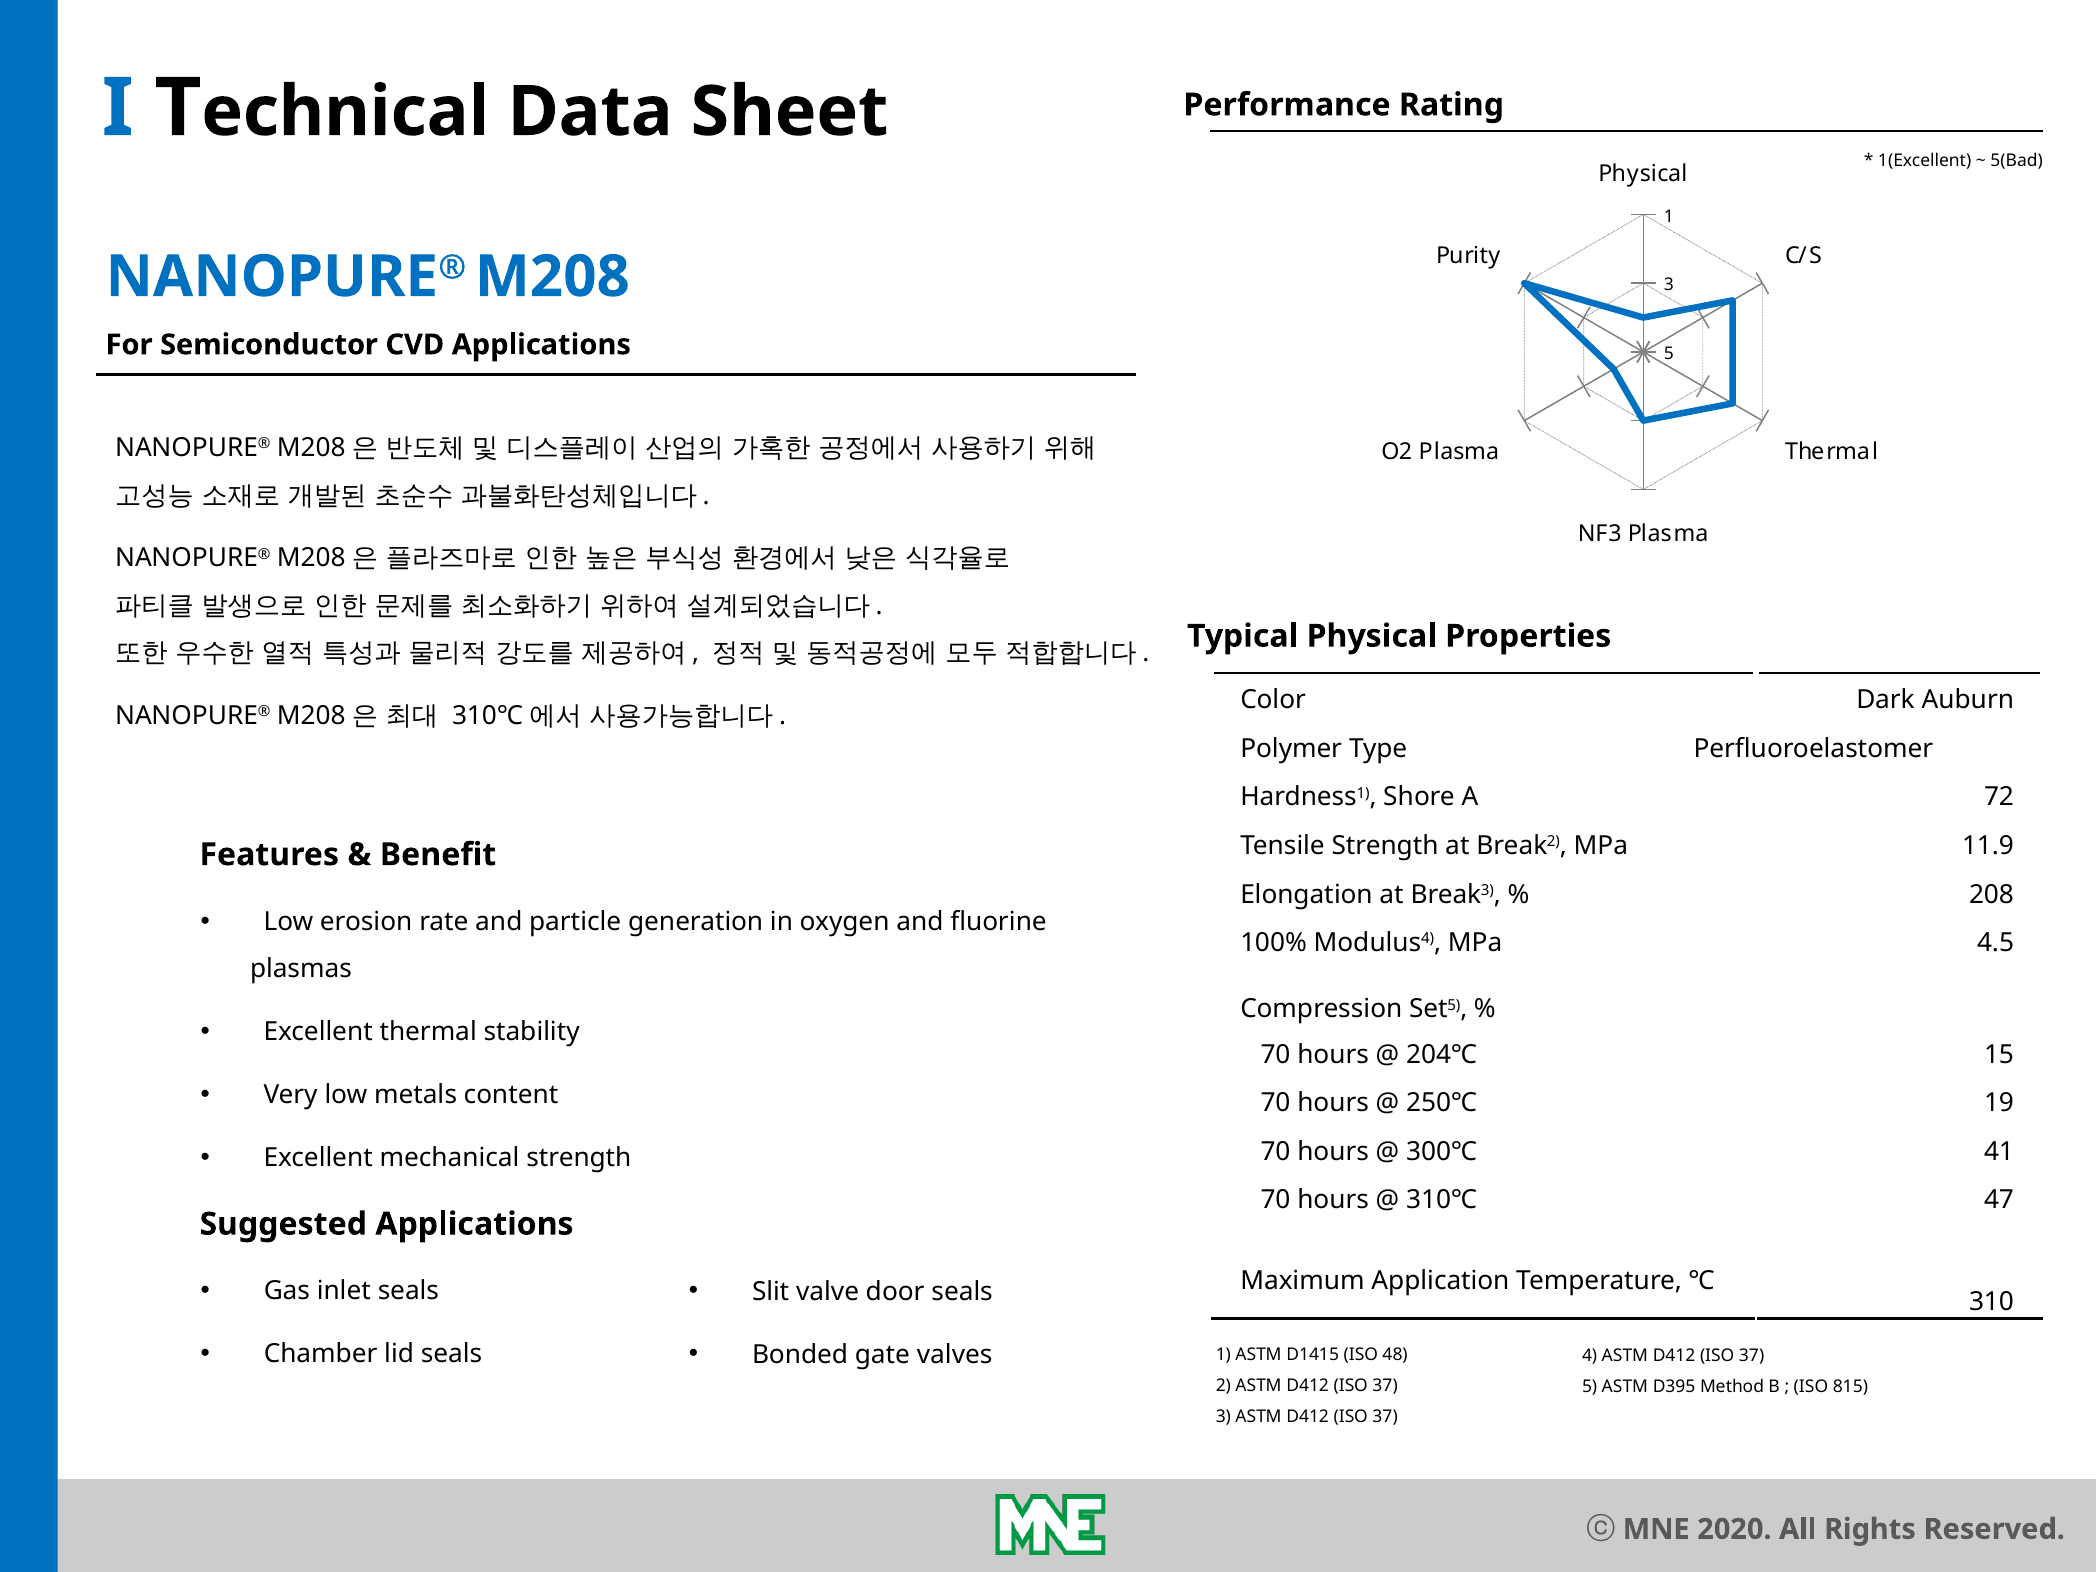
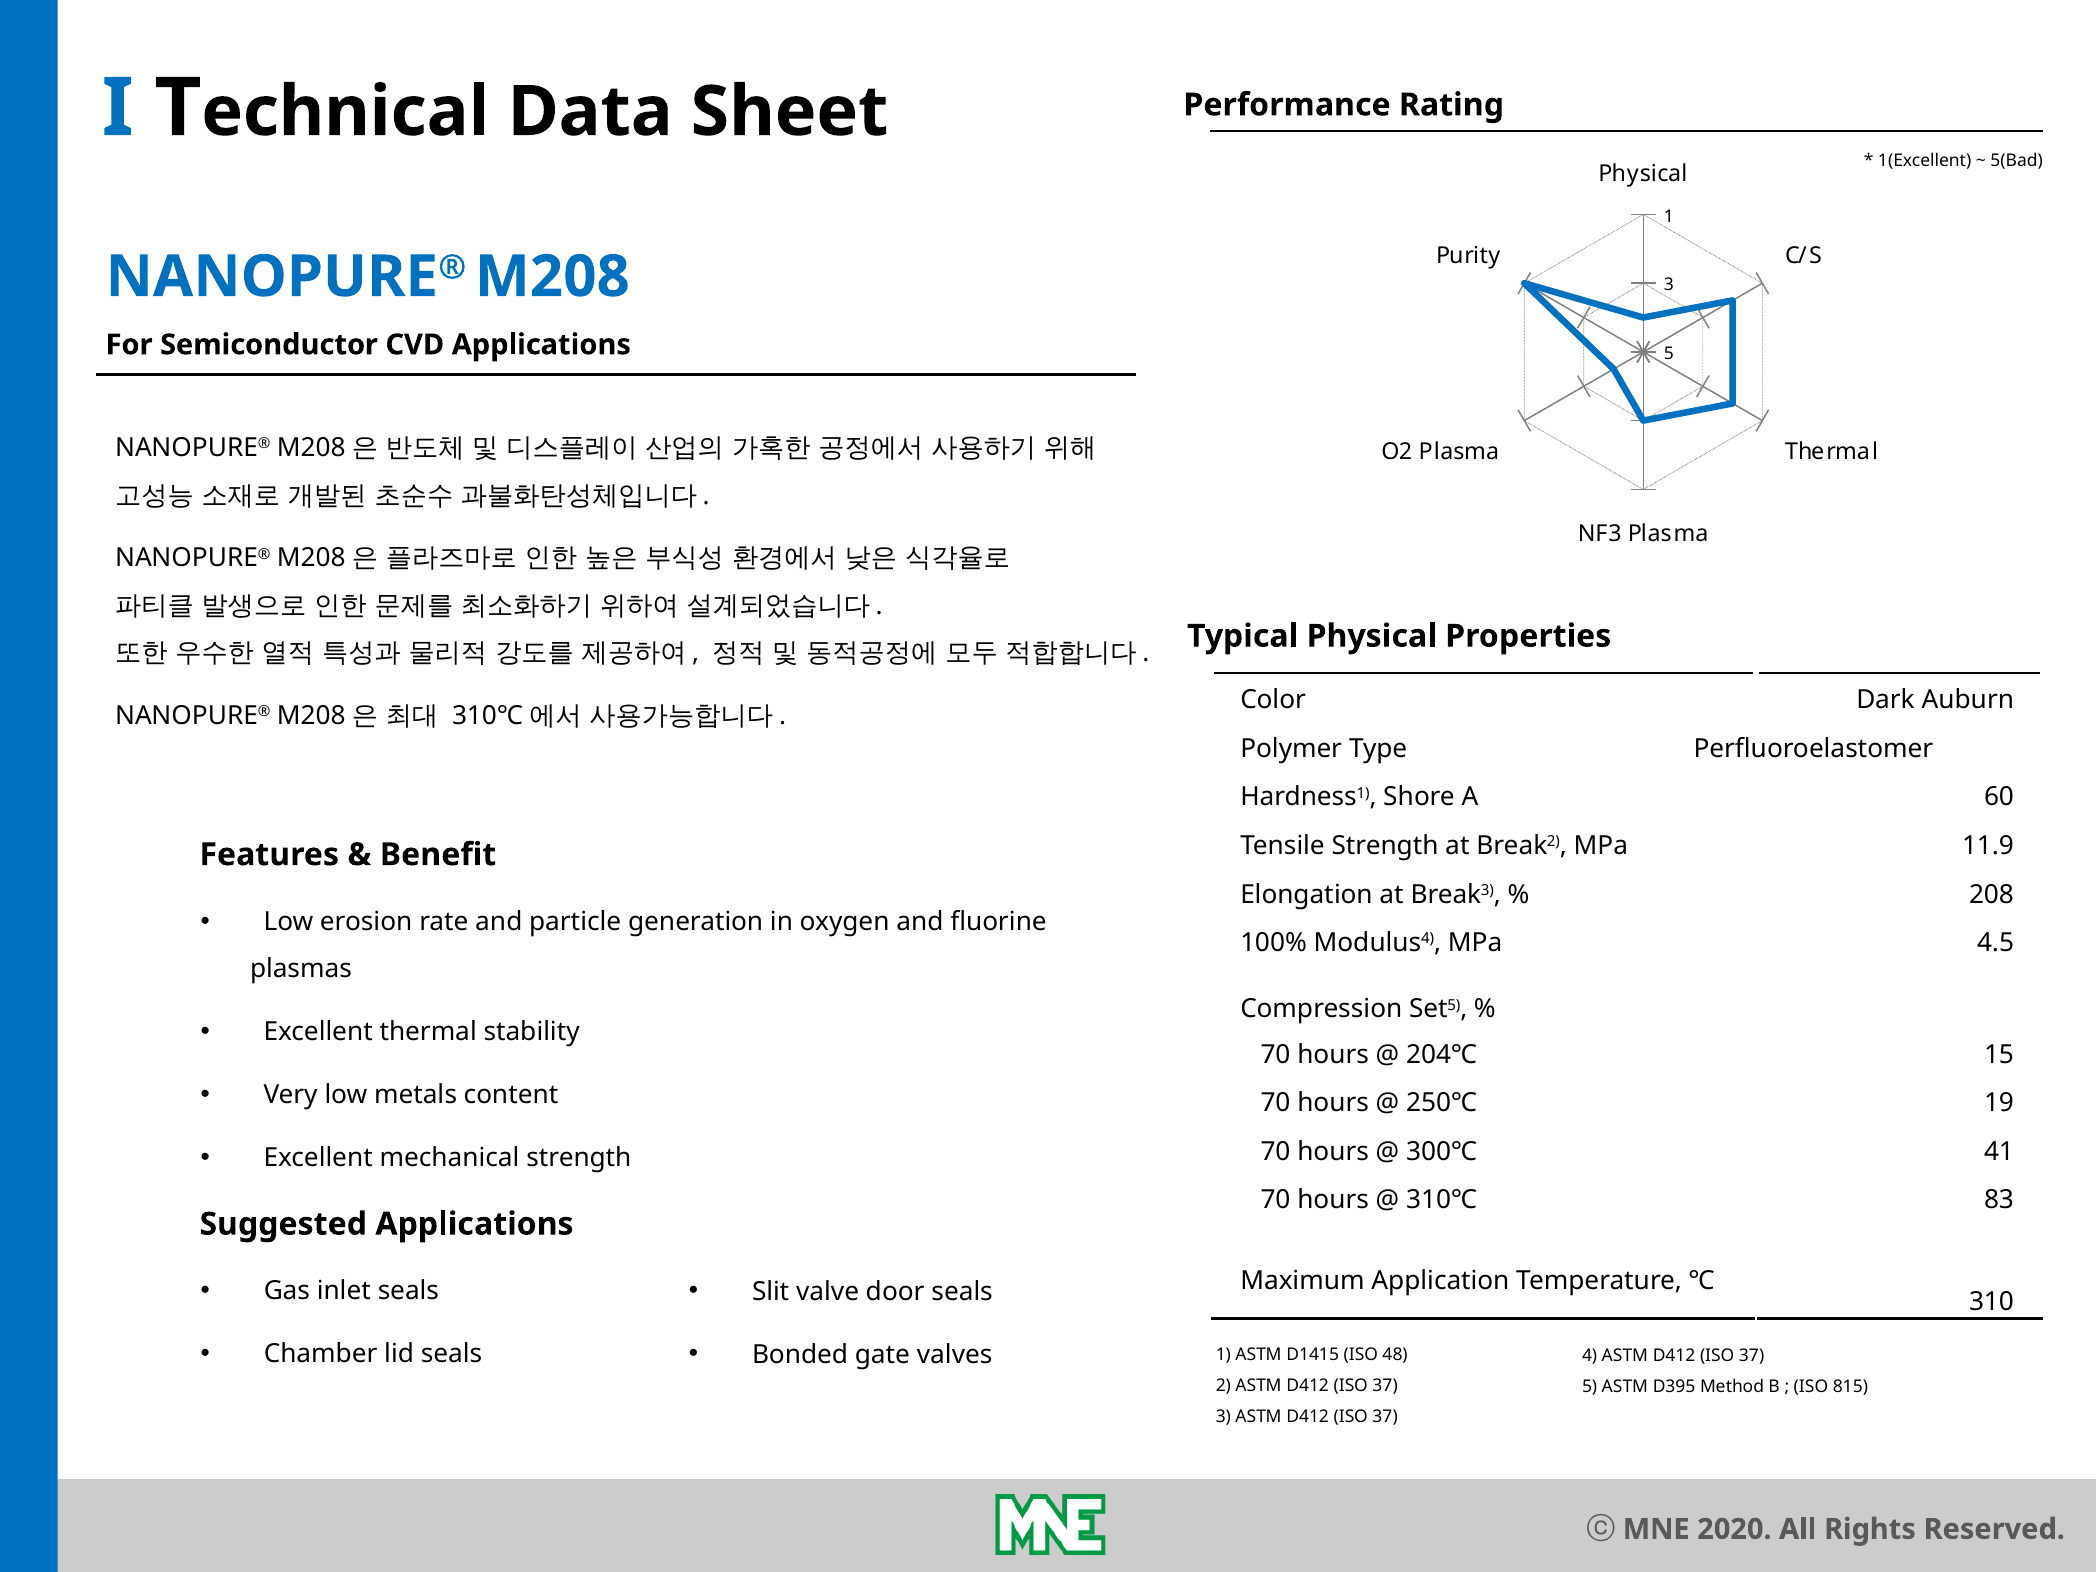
72: 72 -> 60 (1999, 797)
47: 47 -> 83 (1999, 1200)
